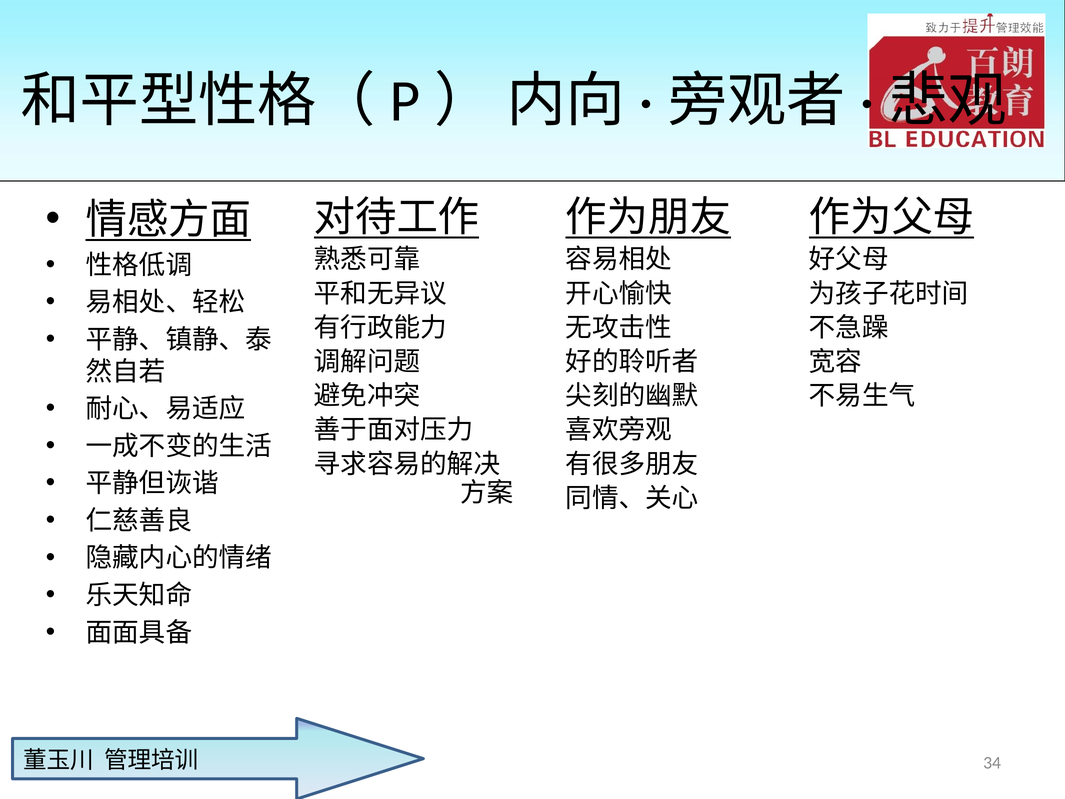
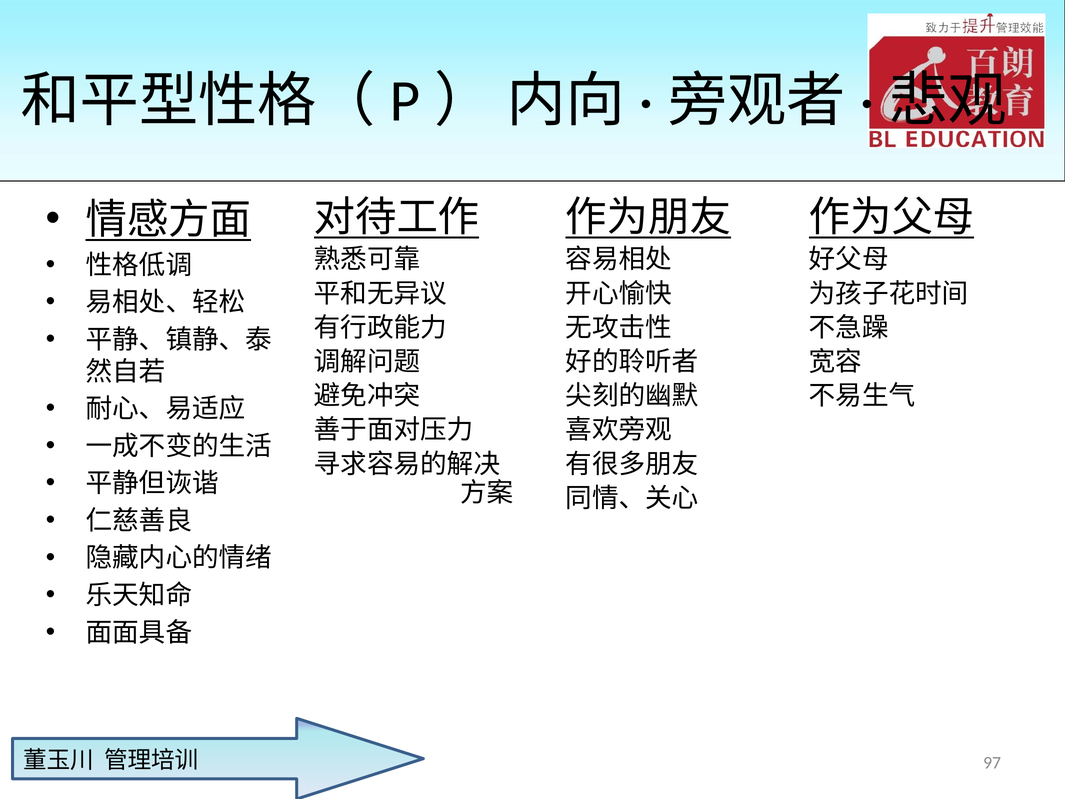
34: 34 -> 97 (992, 763)
